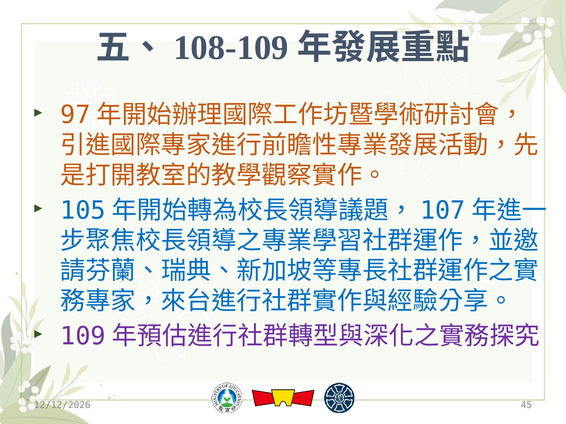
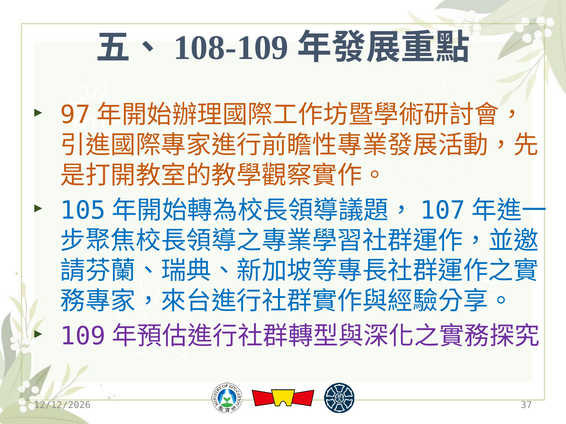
45: 45 -> 37 (526, 405)
